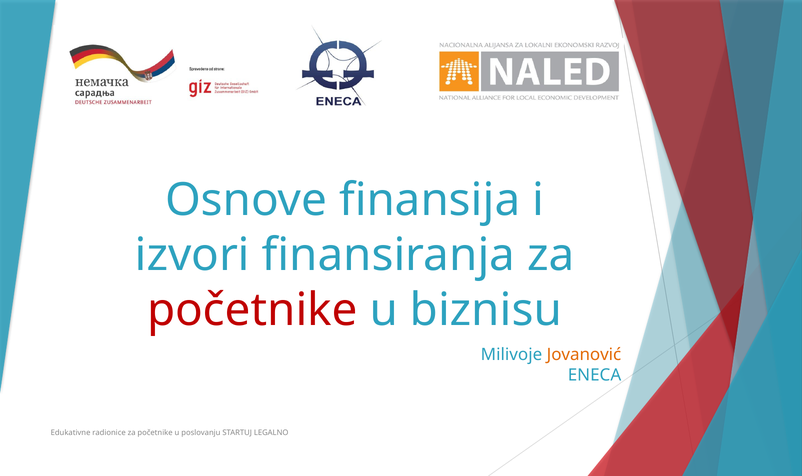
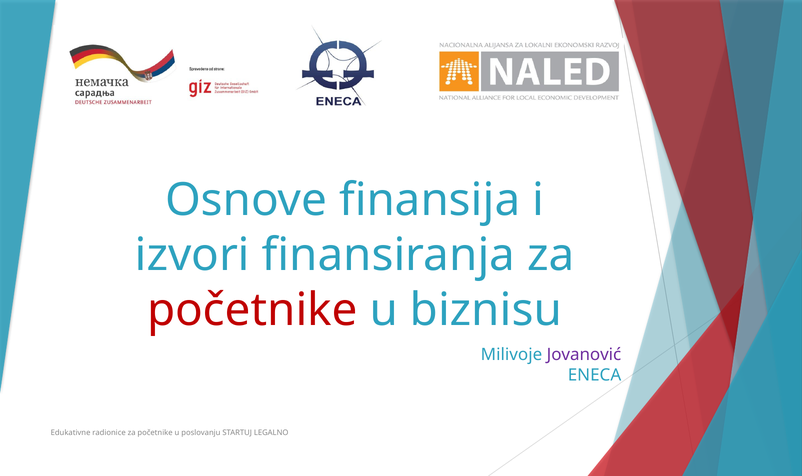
Jovanović colour: orange -> purple (584, 355)
